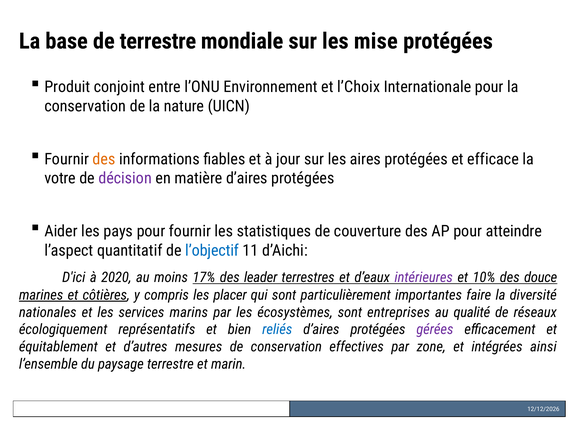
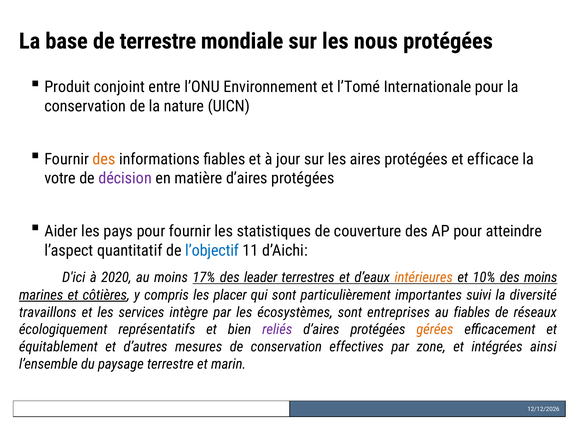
mise: mise -> nous (376, 41)
l’Choix: l’Choix -> l’Tomé (359, 87)
intérieures colour: purple -> orange (424, 277)
des douce: douce -> moins (541, 277)
faire: faire -> suivi (479, 295)
nationales: nationales -> travaillons (48, 312)
marins: marins -> intègre (189, 312)
au qualité: qualité -> fiables (472, 312)
reliés colour: blue -> purple (277, 330)
gérées colour: purple -> orange (435, 330)
